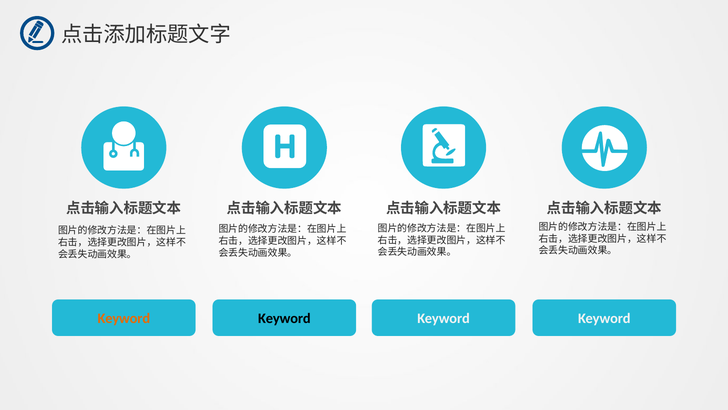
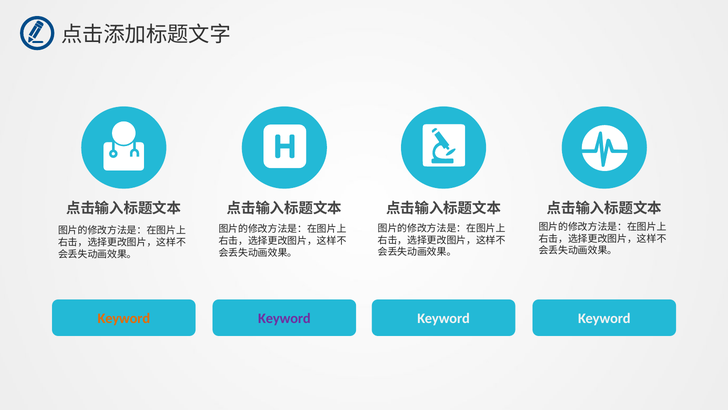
Keyword colour: black -> purple (284, 318)
